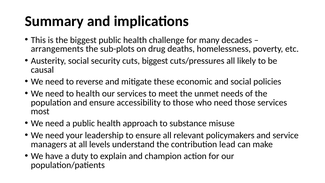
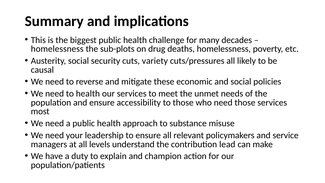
arrangements: arrangements -> homelessness (57, 49)
cuts biggest: biggest -> variety (155, 61)
